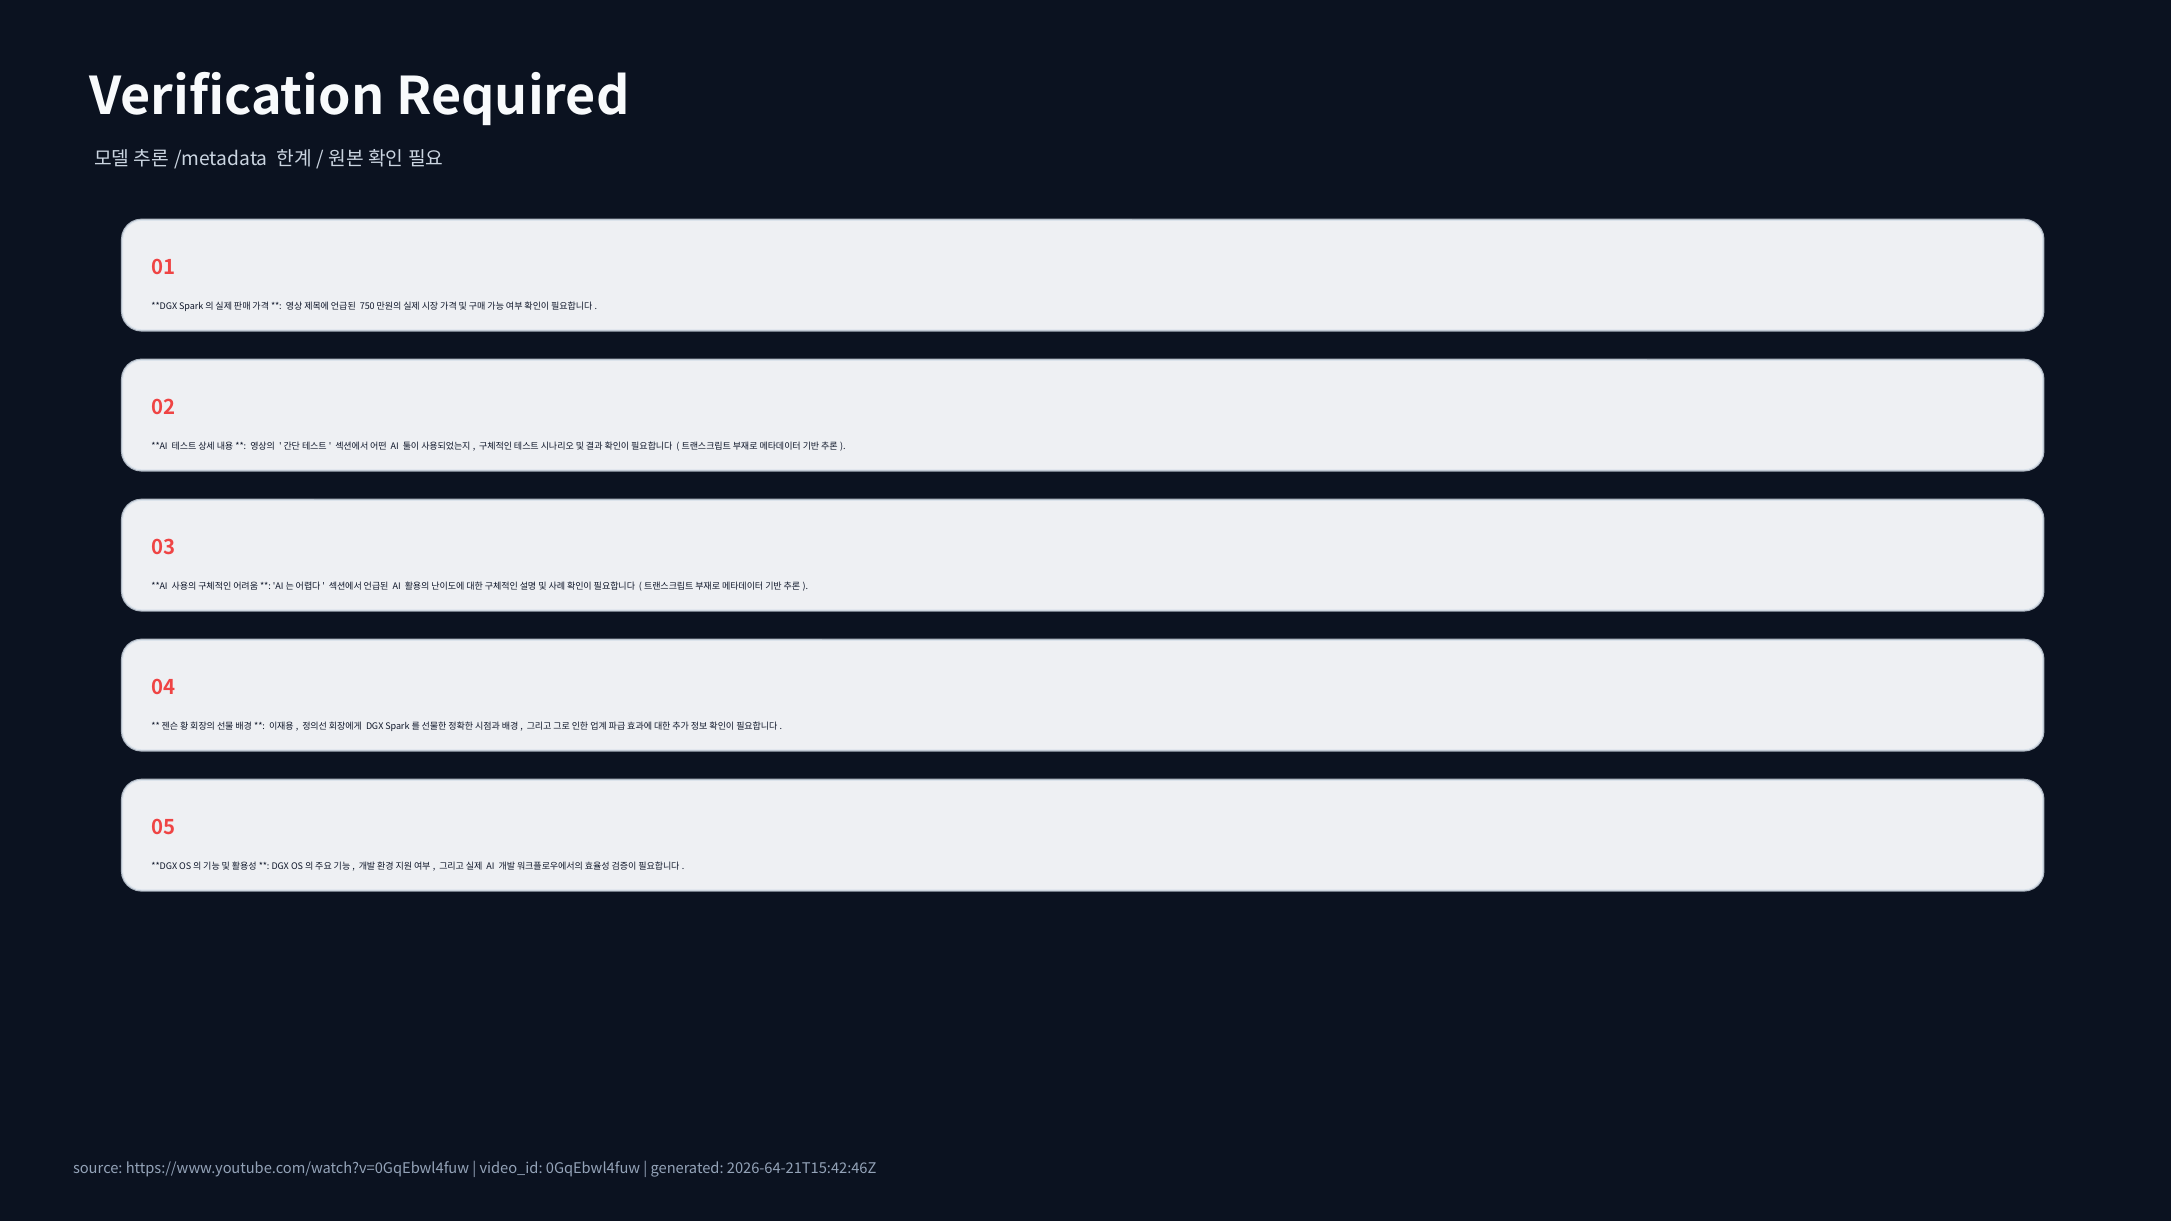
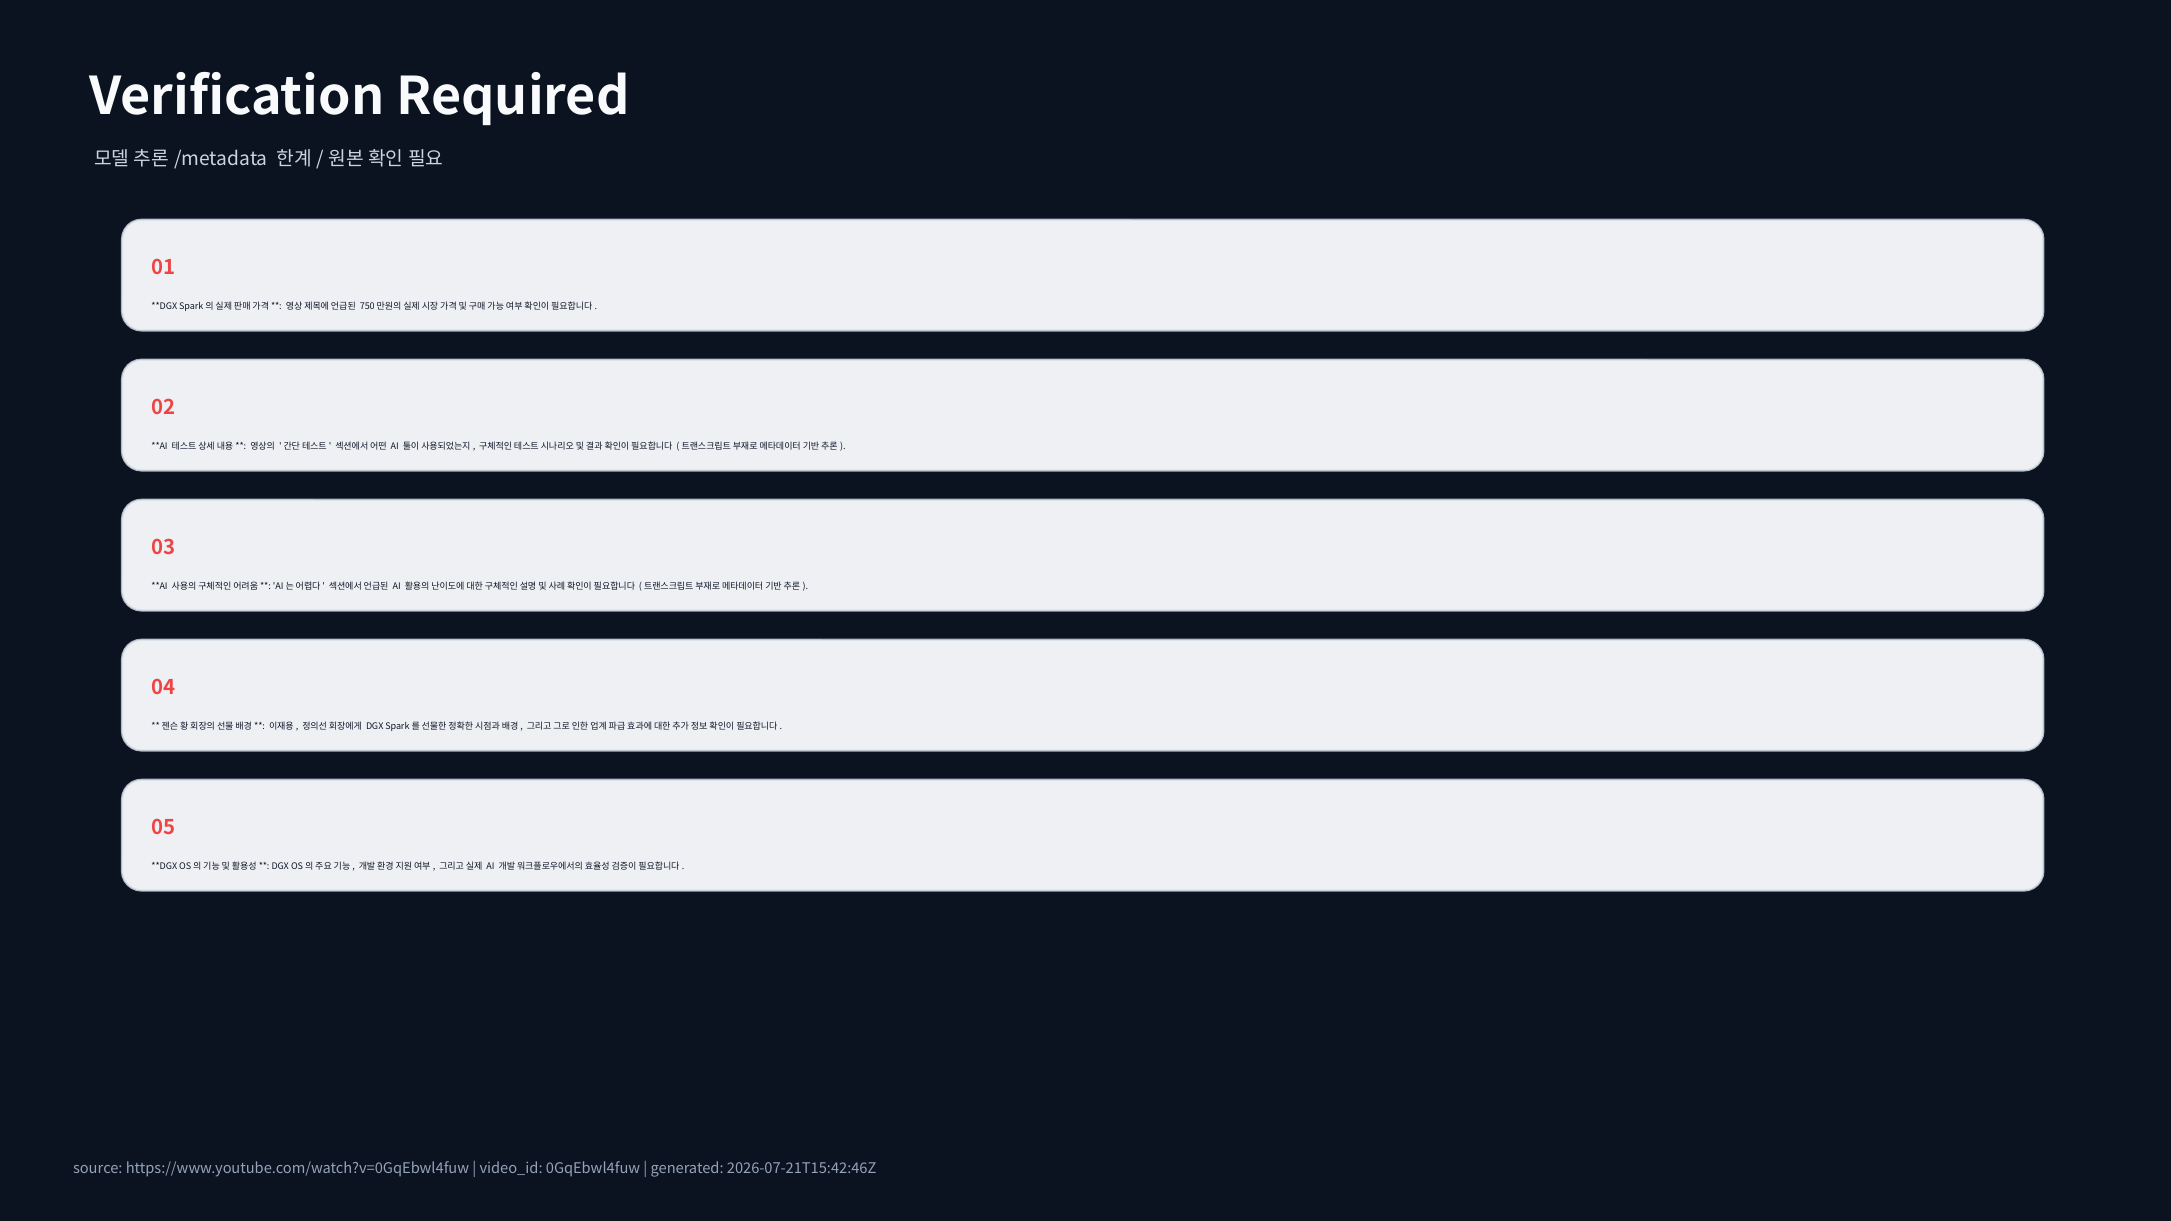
2026-64-21T15:42:46Z: 2026-64-21T15:42:46Z -> 2026-07-21T15:42:46Z (802, 1169)
